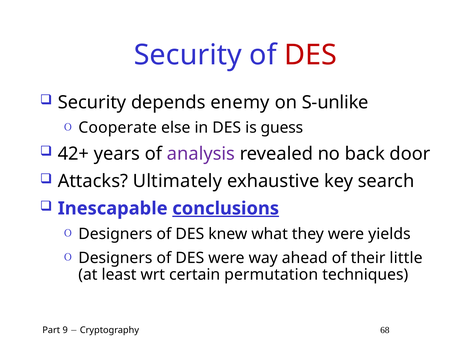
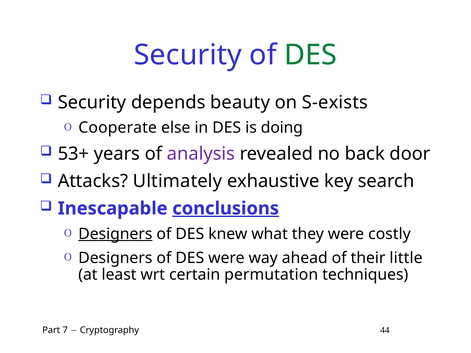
DES colour: red -> green (311, 55)
enemy: enemy -> beauty (240, 102)
S-unlike: S-unlike -> S-exists (335, 102)
guess: guess -> doing (282, 128)
42+: 42+ -> 53+ (73, 154)
Designers underline: none -> present (115, 234)
yields: yields -> costly (389, 234)
9: 9 -> 7 (65, 330)
68: 68 -> 44 (385, 330)
